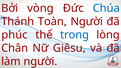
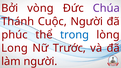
Chúa colour: blue -> purple (106, 8)
Toàn: Toàn -> Cuộc (52, 21)
Chân: Chân -> Long (15, 48)
Giêsu: Giêsu -> Trước (69, 48)
